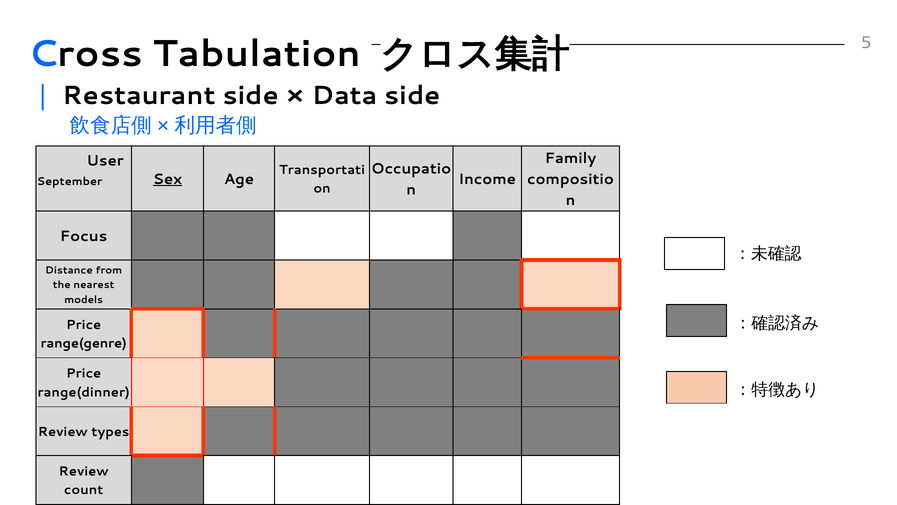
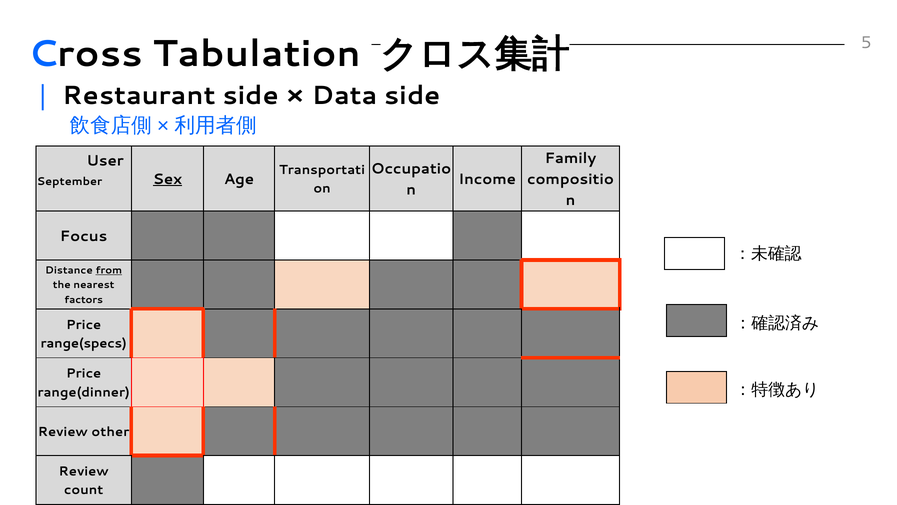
from underline: none -> present (109, 270)
models: models -> factors (84, 299)
range(genre: range(genre -> range(specs (84, 343)
types: types -> other (110, 431)
